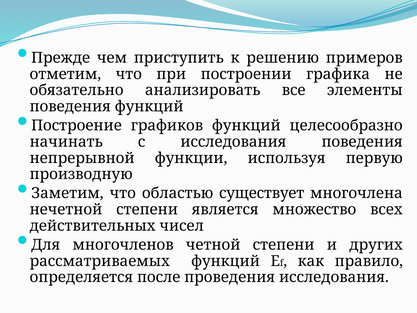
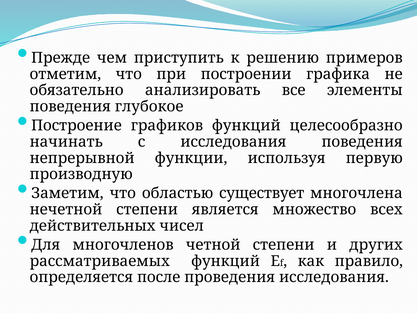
поведения функций: функций -> глубокое (149, 107)
